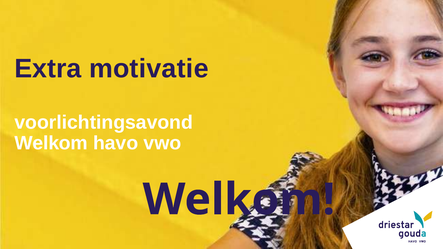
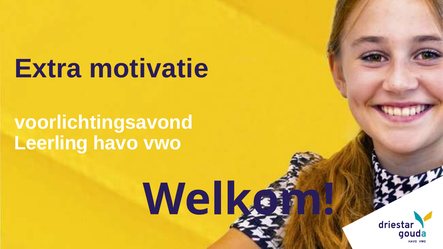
Welkom: Welkom -> Leerling (51, 143)
